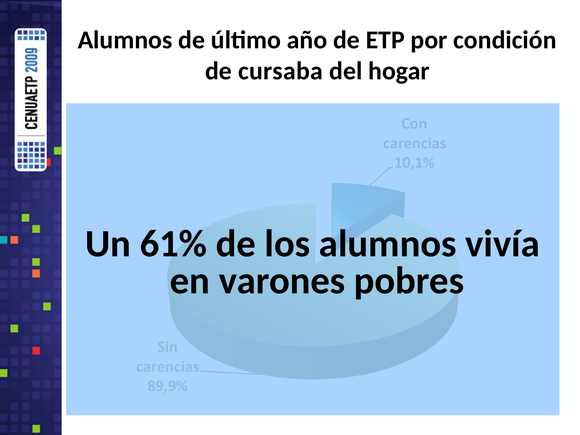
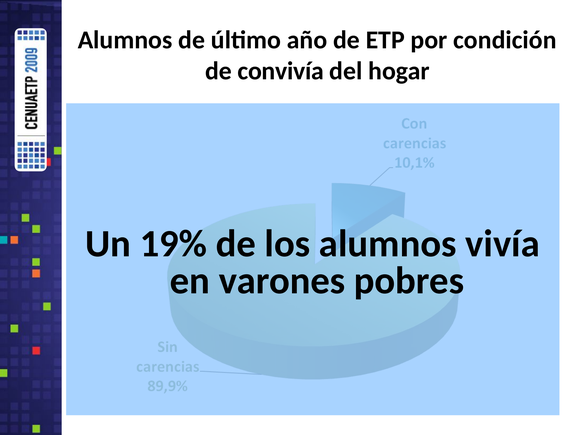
cursaba: cursaba -> convivía (281, 71)
61%: 61% -> 19% (173, 244)
